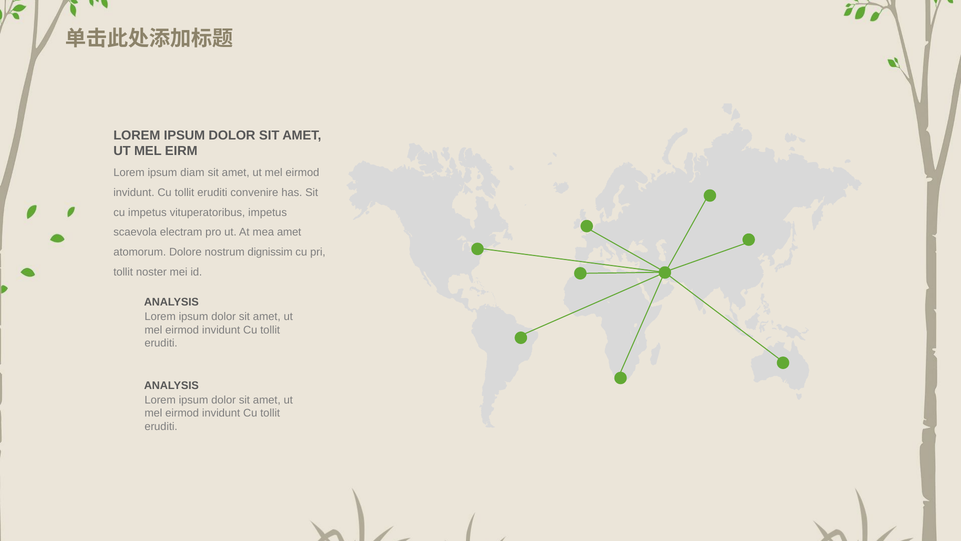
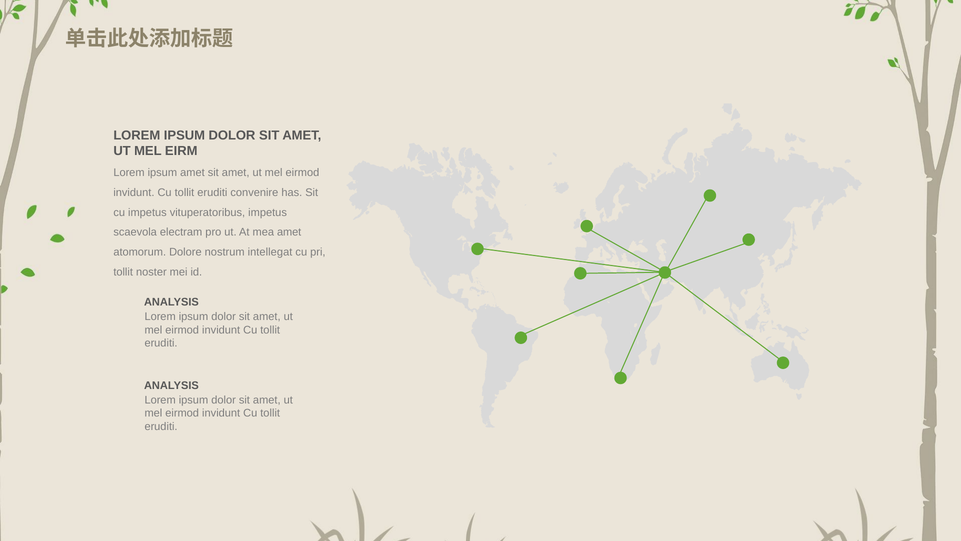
ipsum diam: diam -> amet (192, 173)
dignissim: dignissim -> intellegat (270, 252)
